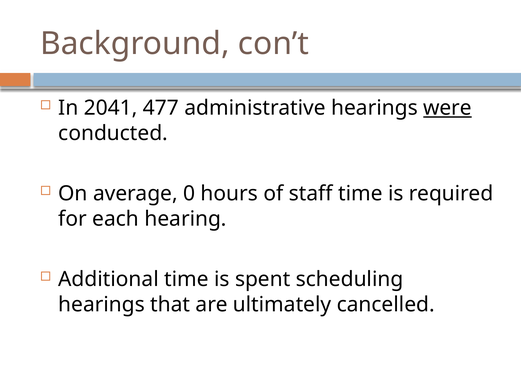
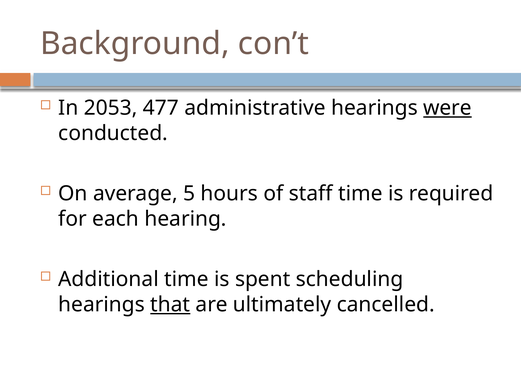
2041: 2041 -> 2053 (111, 108)
0: 0 -> 5 (189, 193)
that underline: none -> present (170, 304)
